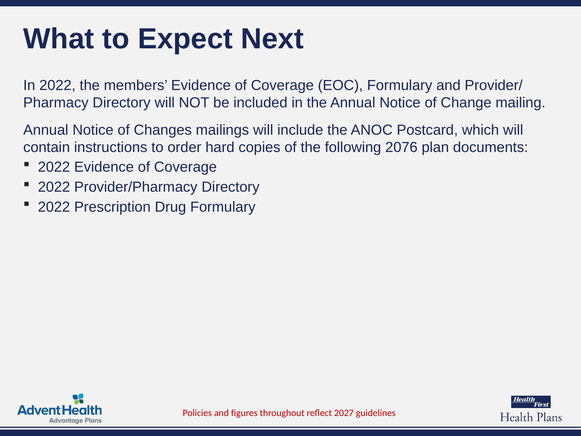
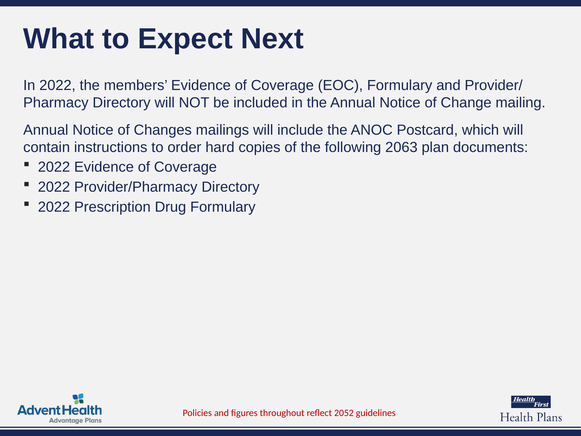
2076: 2076 -> 2063 (401, 147)
2027: 2027 -> 2052 (344, 413)
